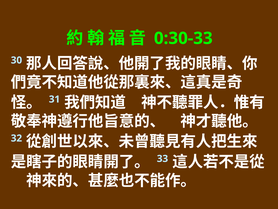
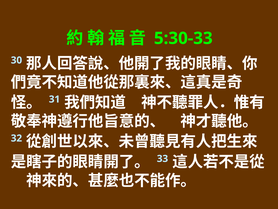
0:30-33: 0:30-33 -> 5:30-33 (183, 38)
